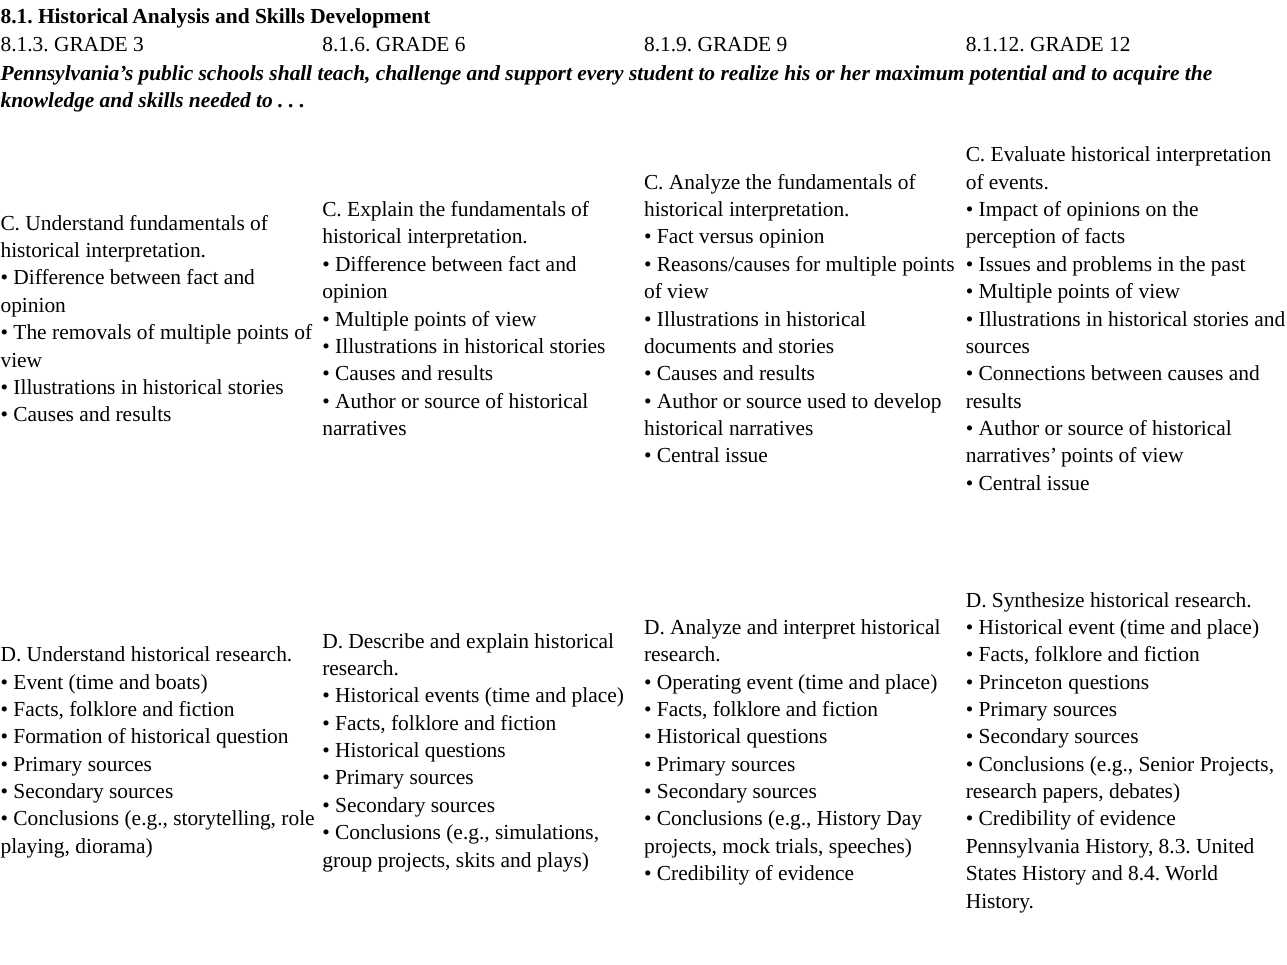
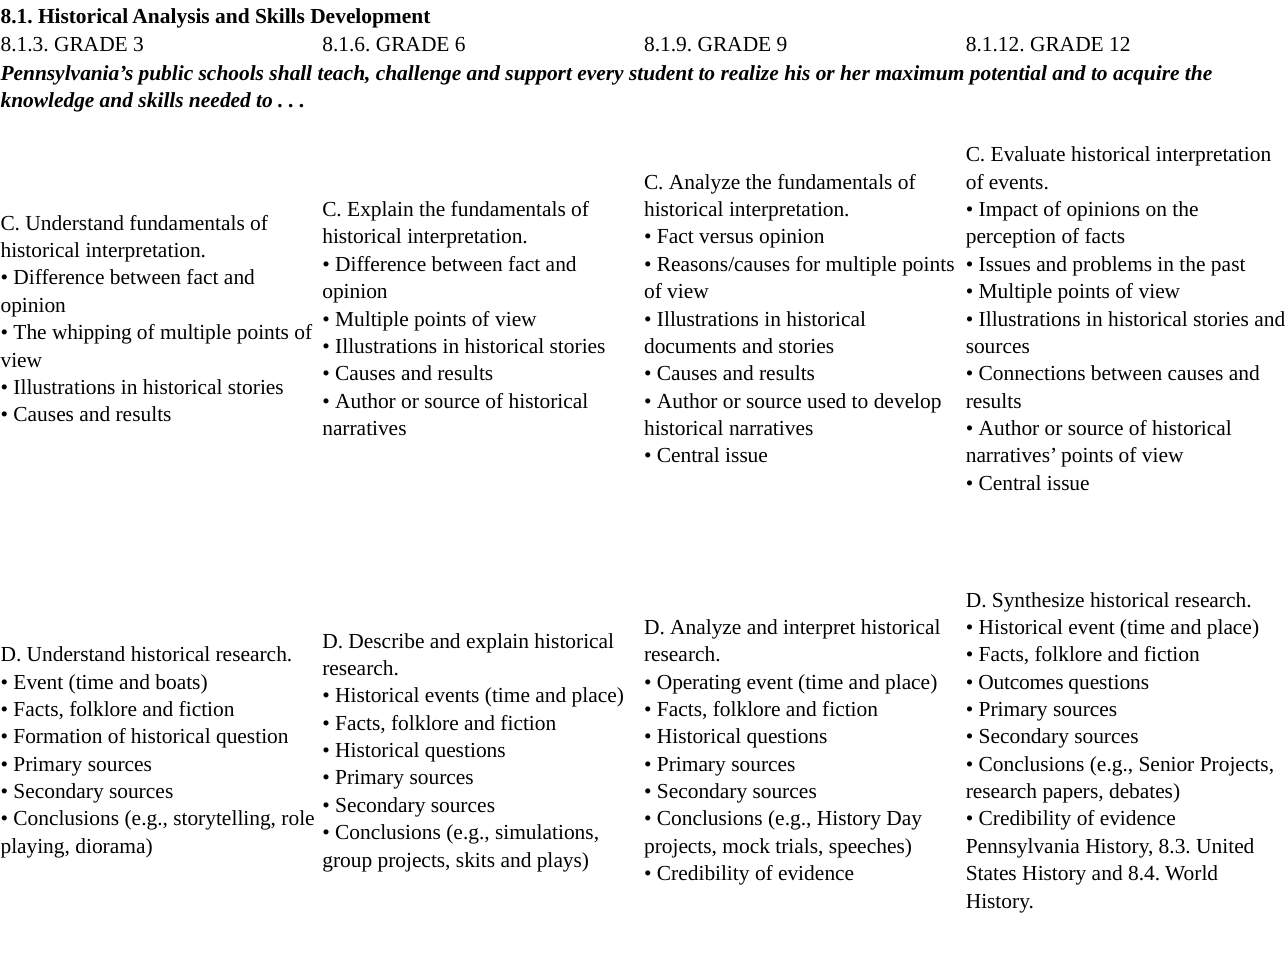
removals: removals -> whipping (92, 333)
Princeton: Princeton -> Outcomes (1021, 682)
